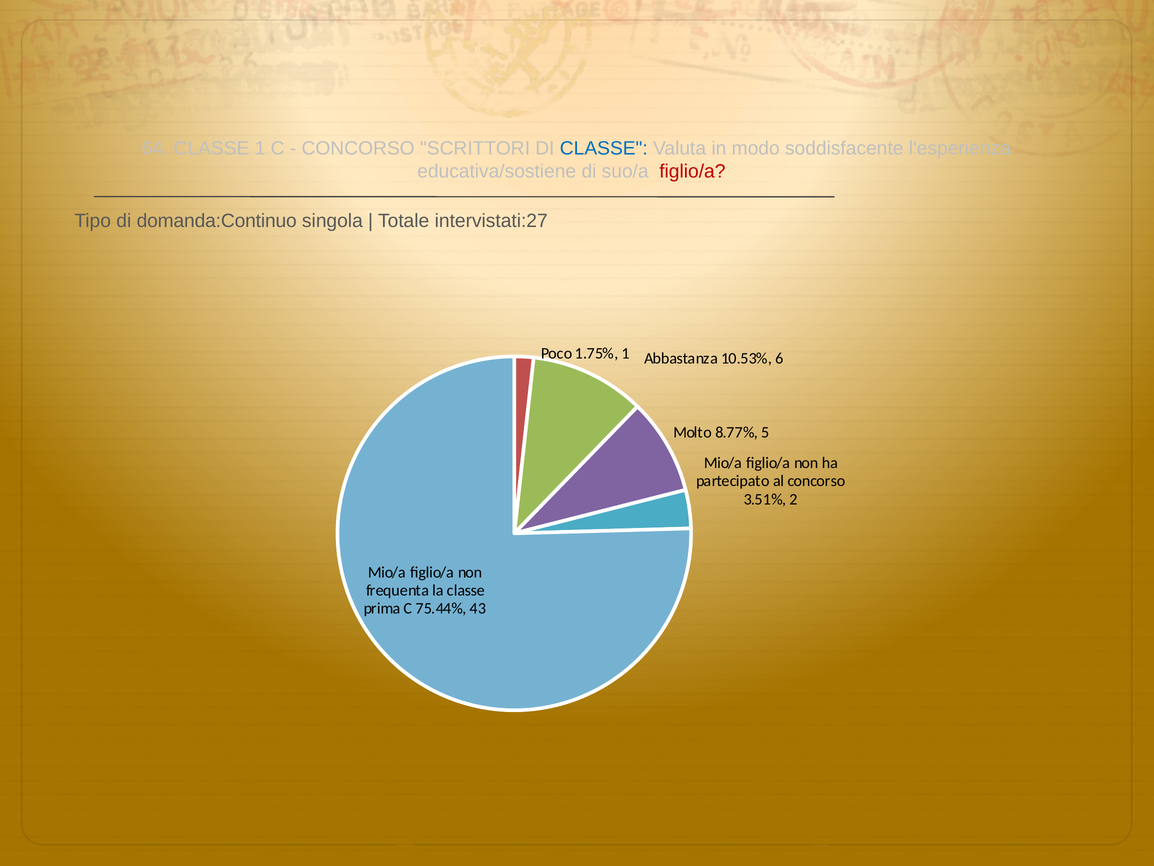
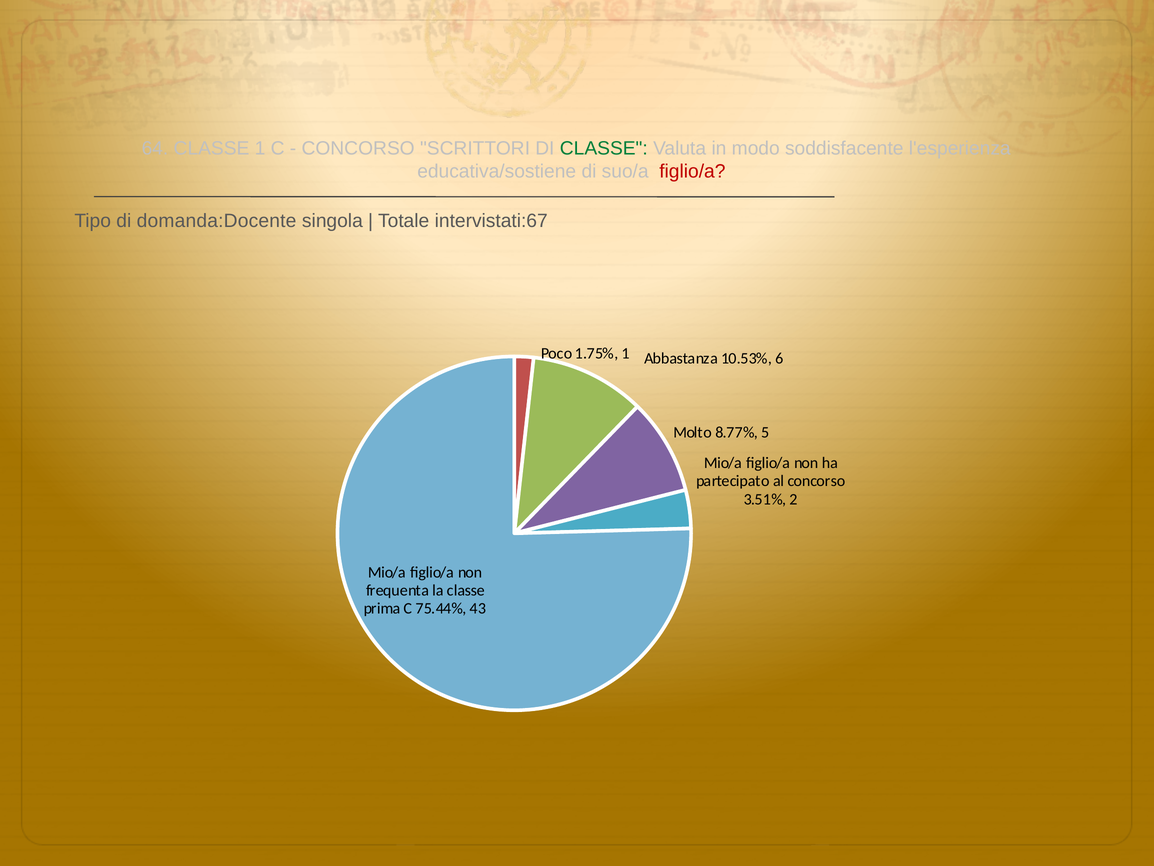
CLASSE colour: blue -> green (604, 148)
domanda:Continuo: domanda:Continuo -> domanda:Docente (217, 221)
intervistati:27: intervistati:27 -> intervistati:67 (491, 221)
